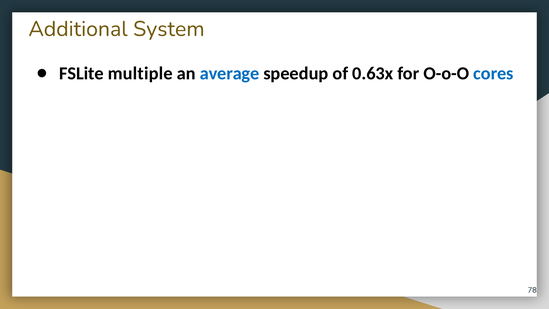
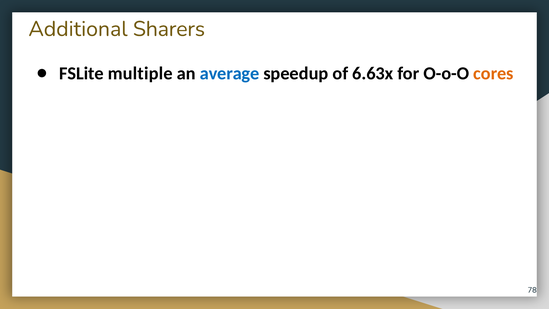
System: System -> Sharers (169, 29)
0.63x: 0.63x -> 6.63x (373, 74)
cores colour: blue -> orange (493, 74)
